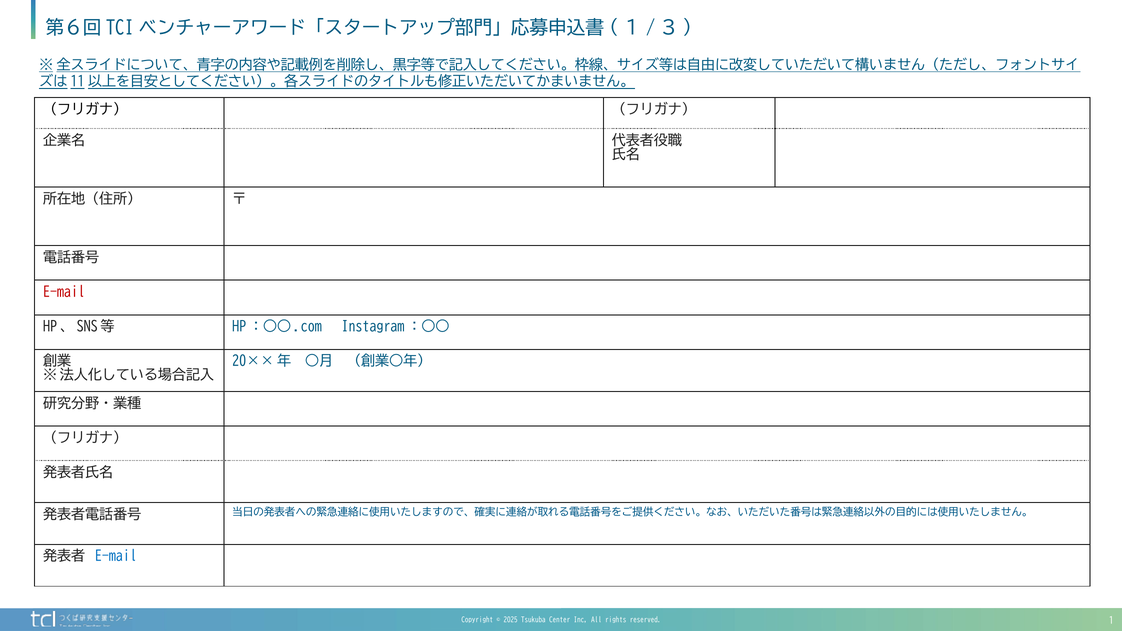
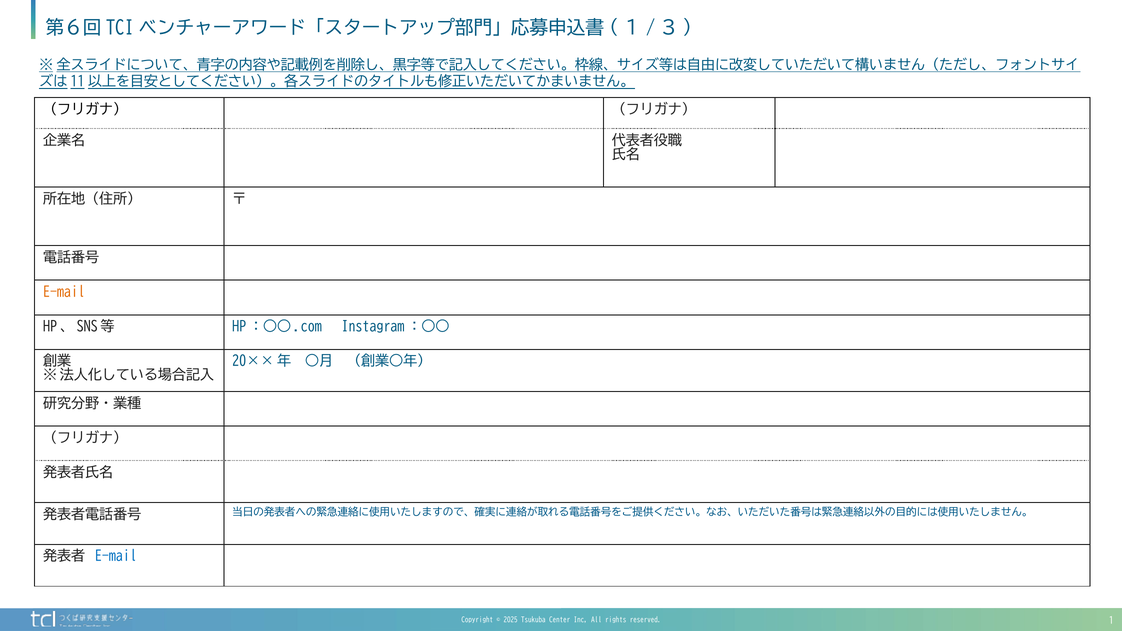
E-mail colour: red -> orange (64, 292)
